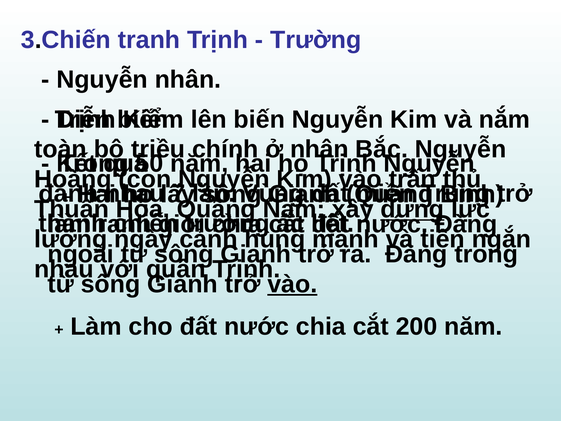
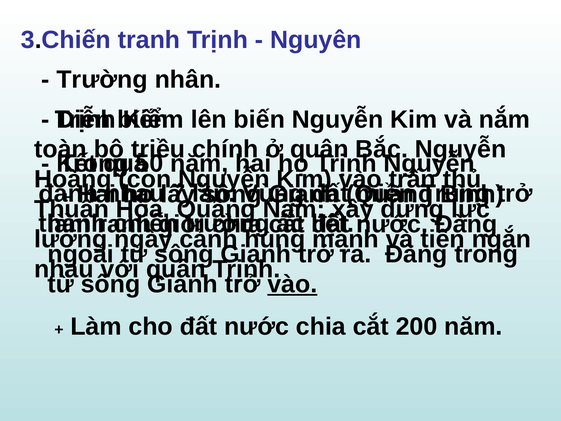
Trường: Trường -> Nguyên (316, 40)
Nguyễn: Nguyễn -> Trường (102, 80)
ở nhân: nhân -> quân (319, 149)
dựng underline: present -> none (412, 209)
